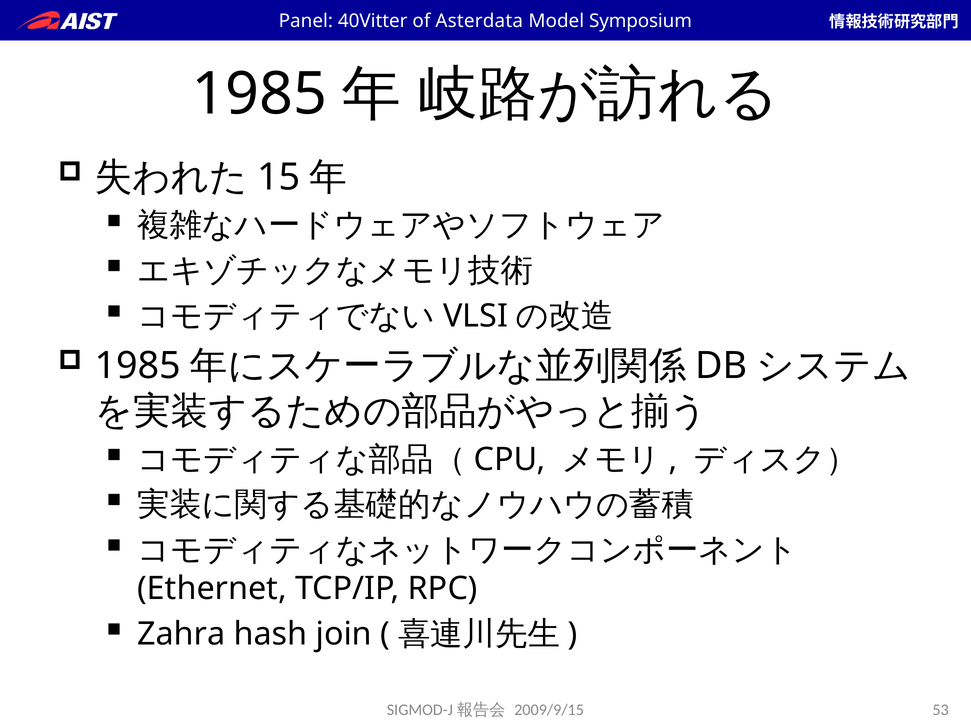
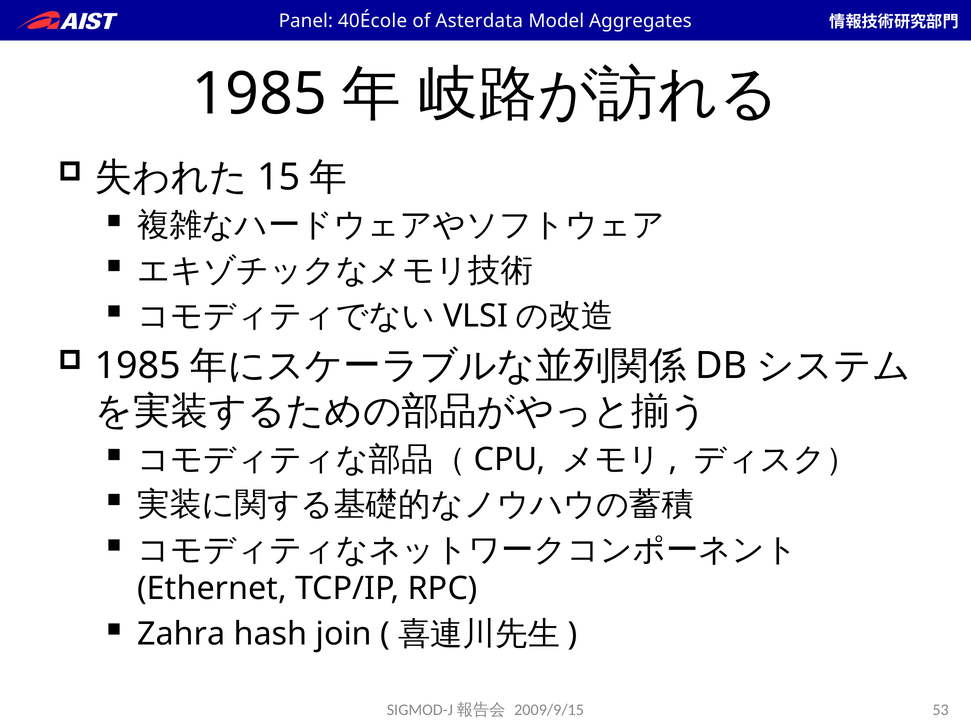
40Vitter: 40Vitter -> 40École (373, 21)
Symposium: Symposium -> Aggregates (640, 21)
